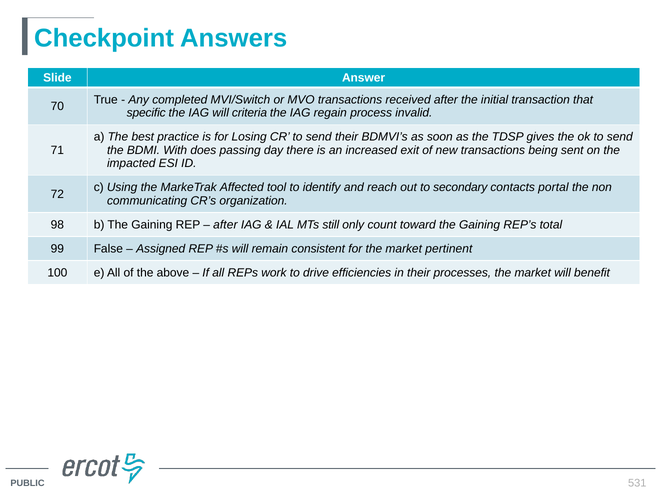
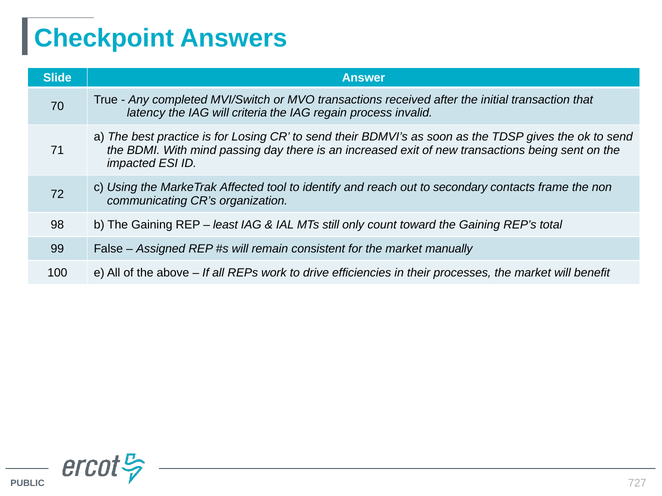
specific: specific -> latency (146, 113)
does: does -> mind (203, 150)
portal: portal -> frame (553, 188)
after: after -> least (225, 225)
pertinent: pertinent -> manually (449, 249)
531: 531 -> 727 (637, 484)
